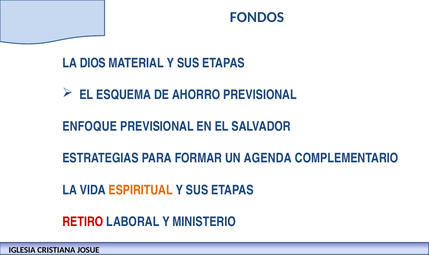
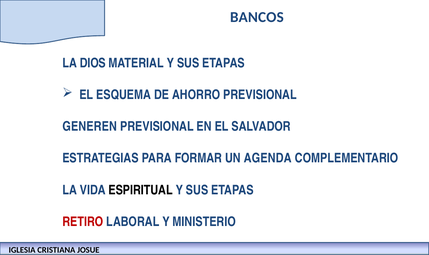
FONDOS: FONDOS -> BANCOS (257, 17)
ENFOQUE: ENFOQUE -> GENEREN (90, 127)
ESPIRITUAL colour: orange -> black (141, 190)
